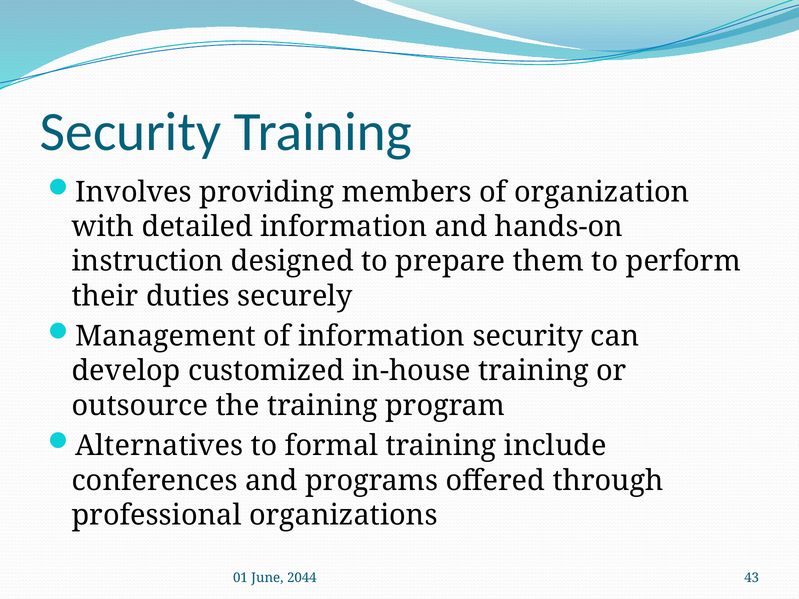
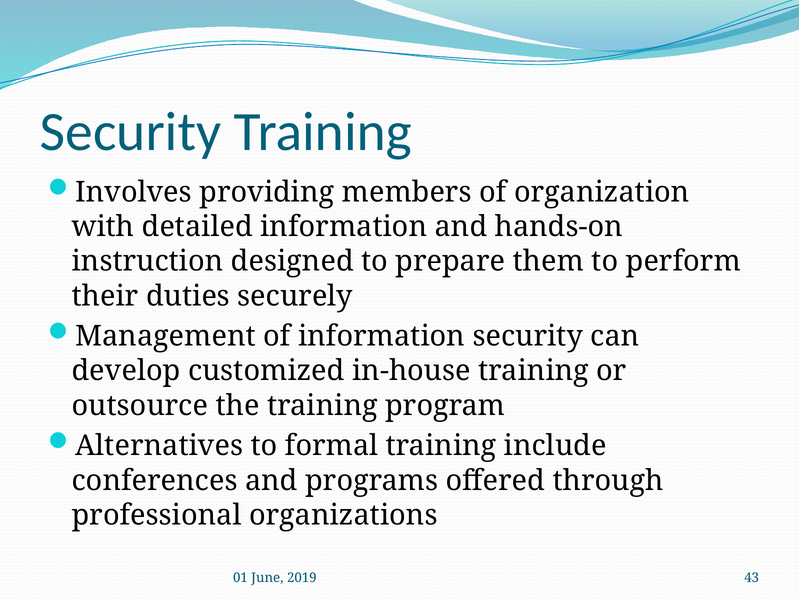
2044: 2044 -> 2019 (302, 578)
